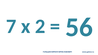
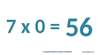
2: 2 -> 0 (40, 26)
